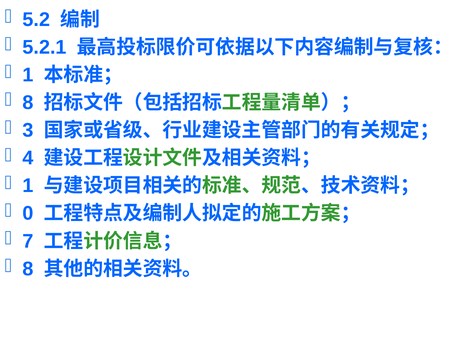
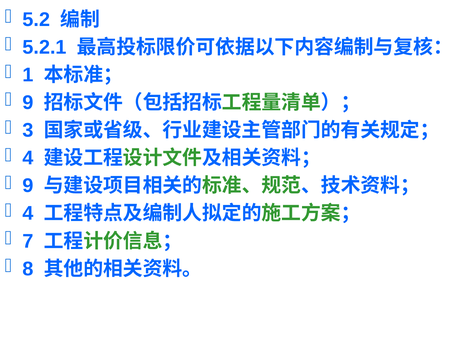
8: 8 -> 9 (28, 103)
1: 1 -> 9 (28, 186)
0: 0 -> 4 (28, 214)
